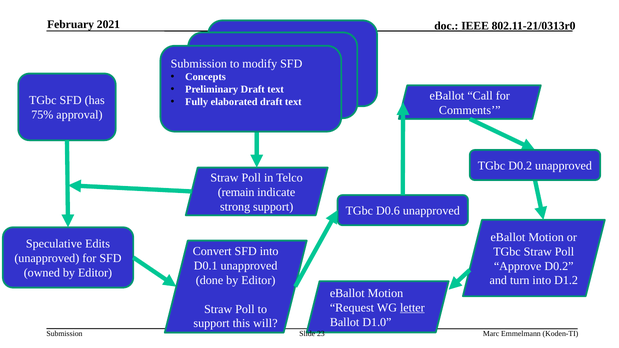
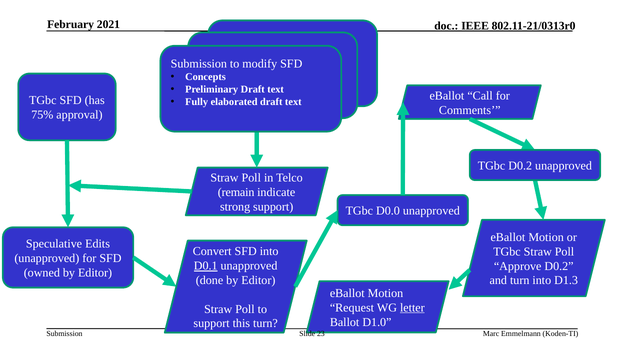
D0.6: D0.6 -> D0.0 (388, 211)
D0.1 underline: none -> present (206, 266)
D1.2: D1.2 -> D1.3 (566, 281)
this will: will -> turn (265, 324)
